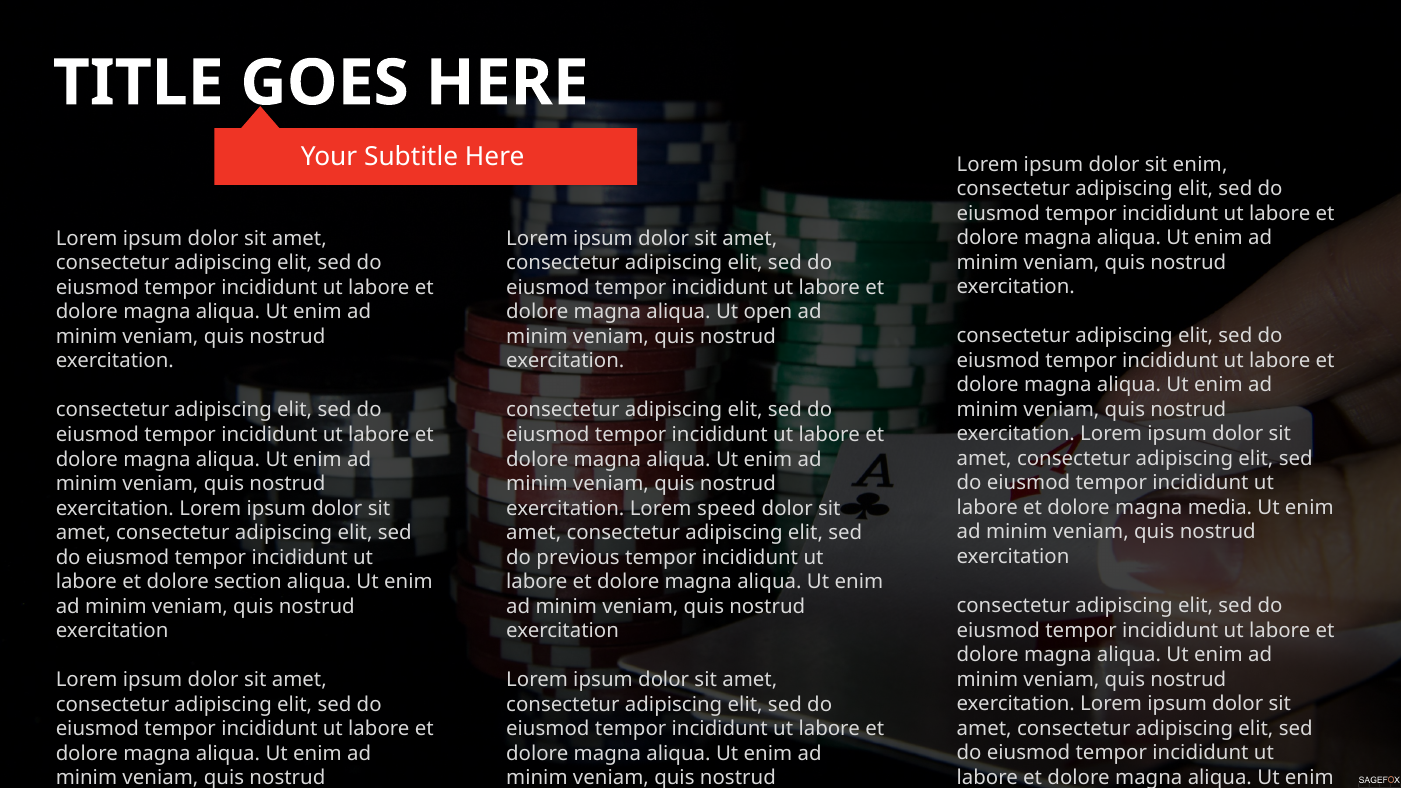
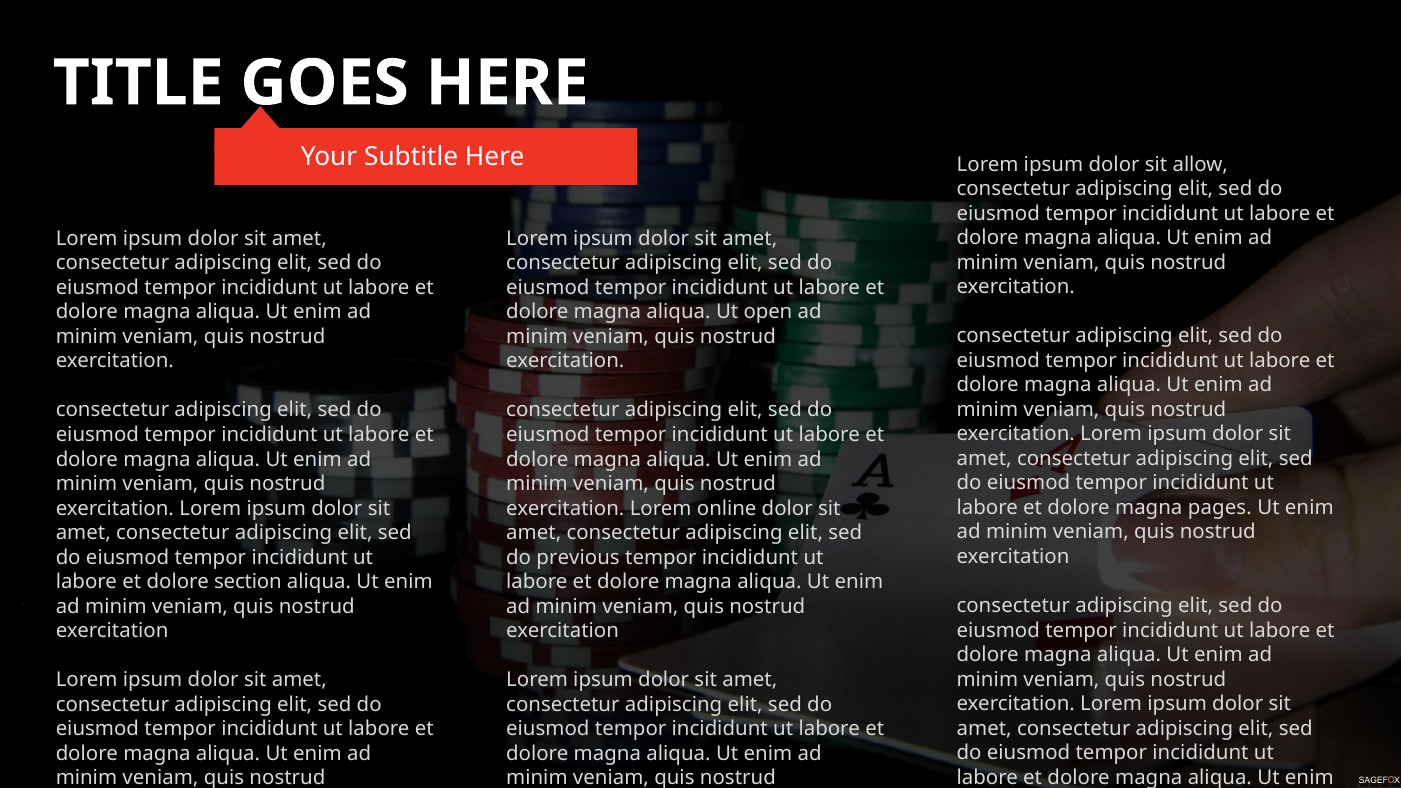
sit enim: enim -> allow (1200, 164)
media: media -> pages (1220, 508)
speed: speed -> online (727, 508)
